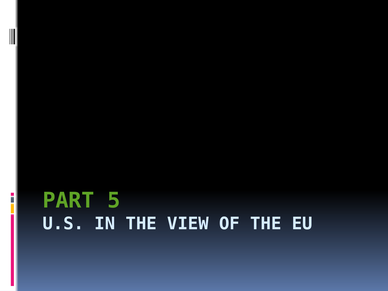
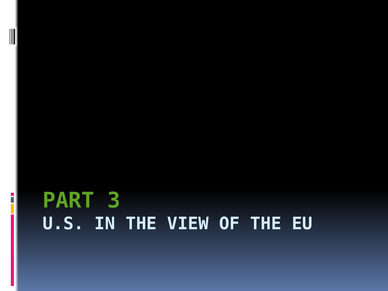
5: 5 -> 3 (114, 201)
